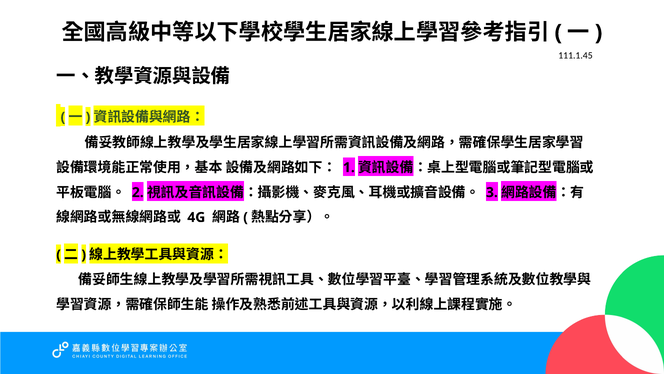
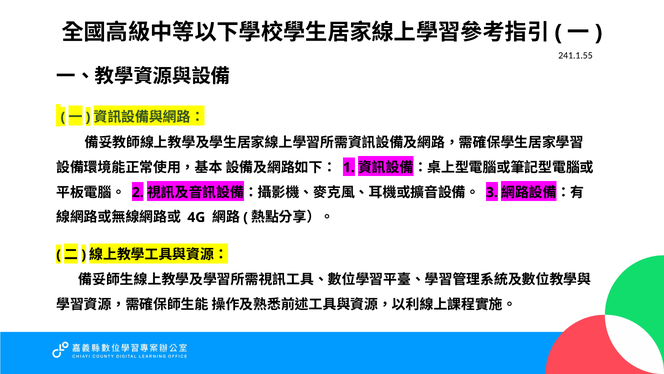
111.1.45: 111.1.45 -> 241.1.55 (575, 55)
